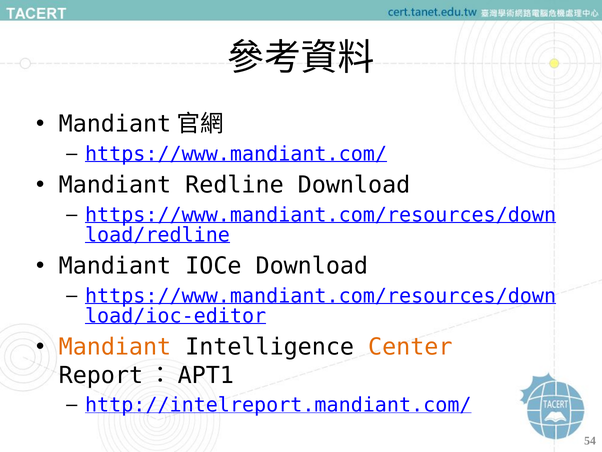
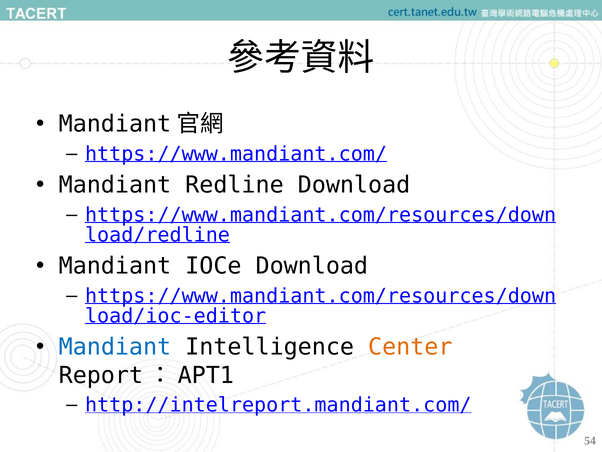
Mandiant colour: orange -> blue (115, 347)
